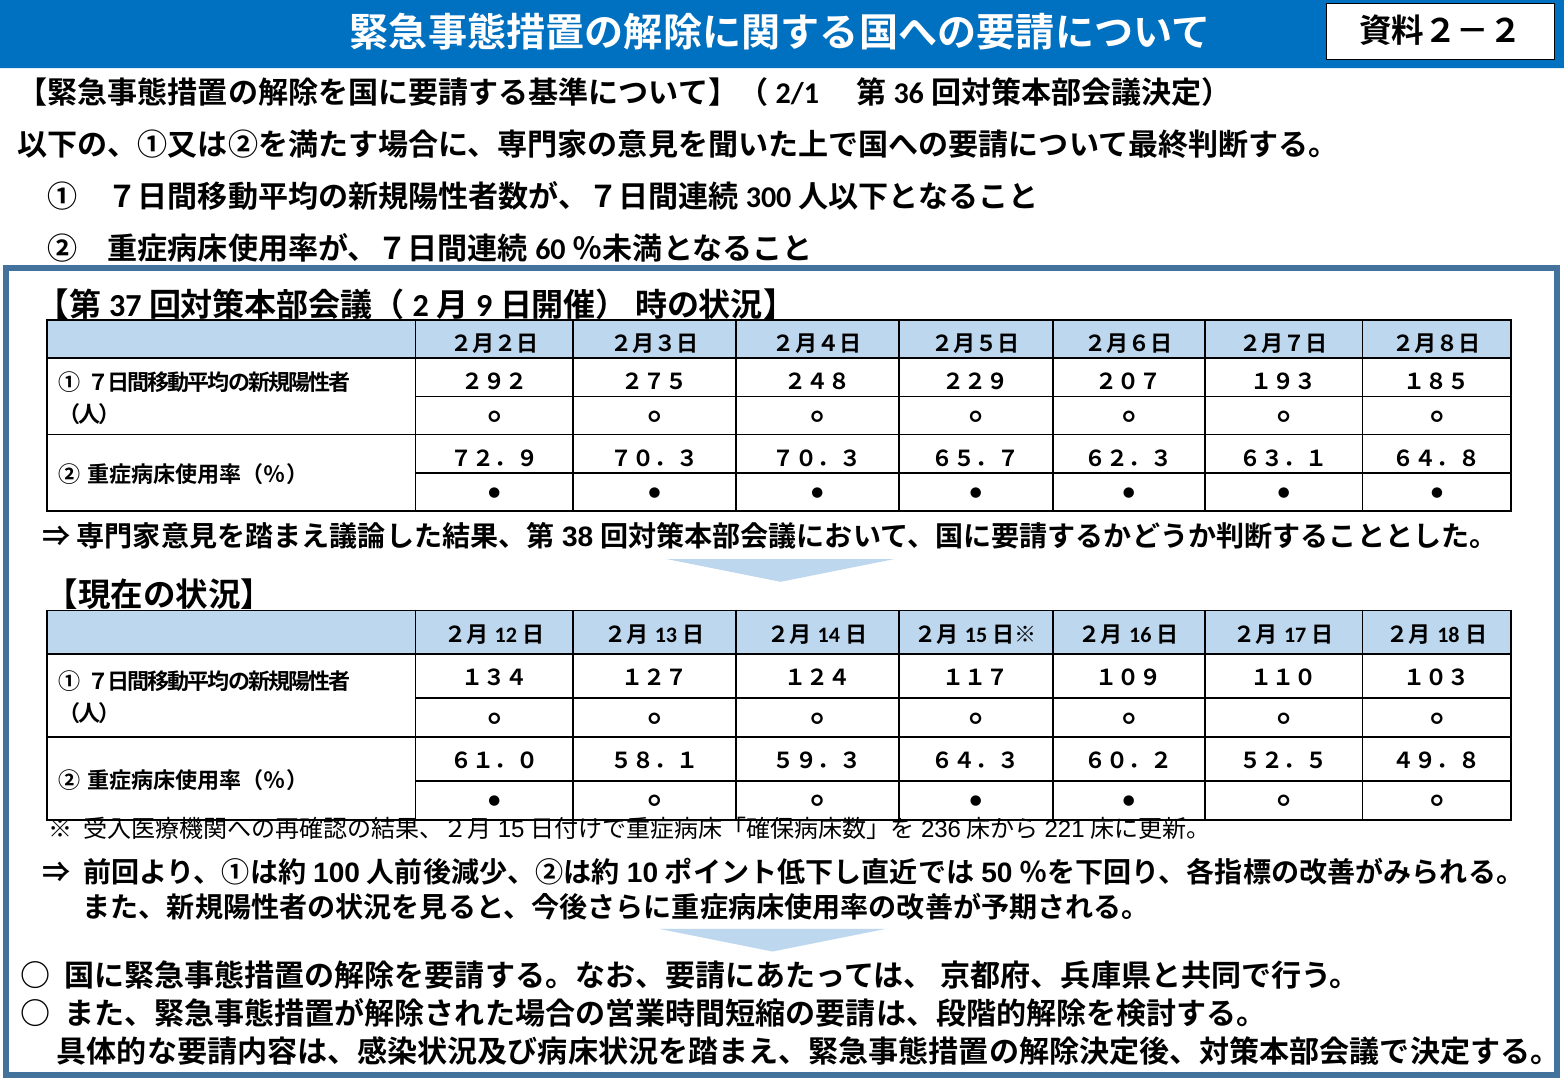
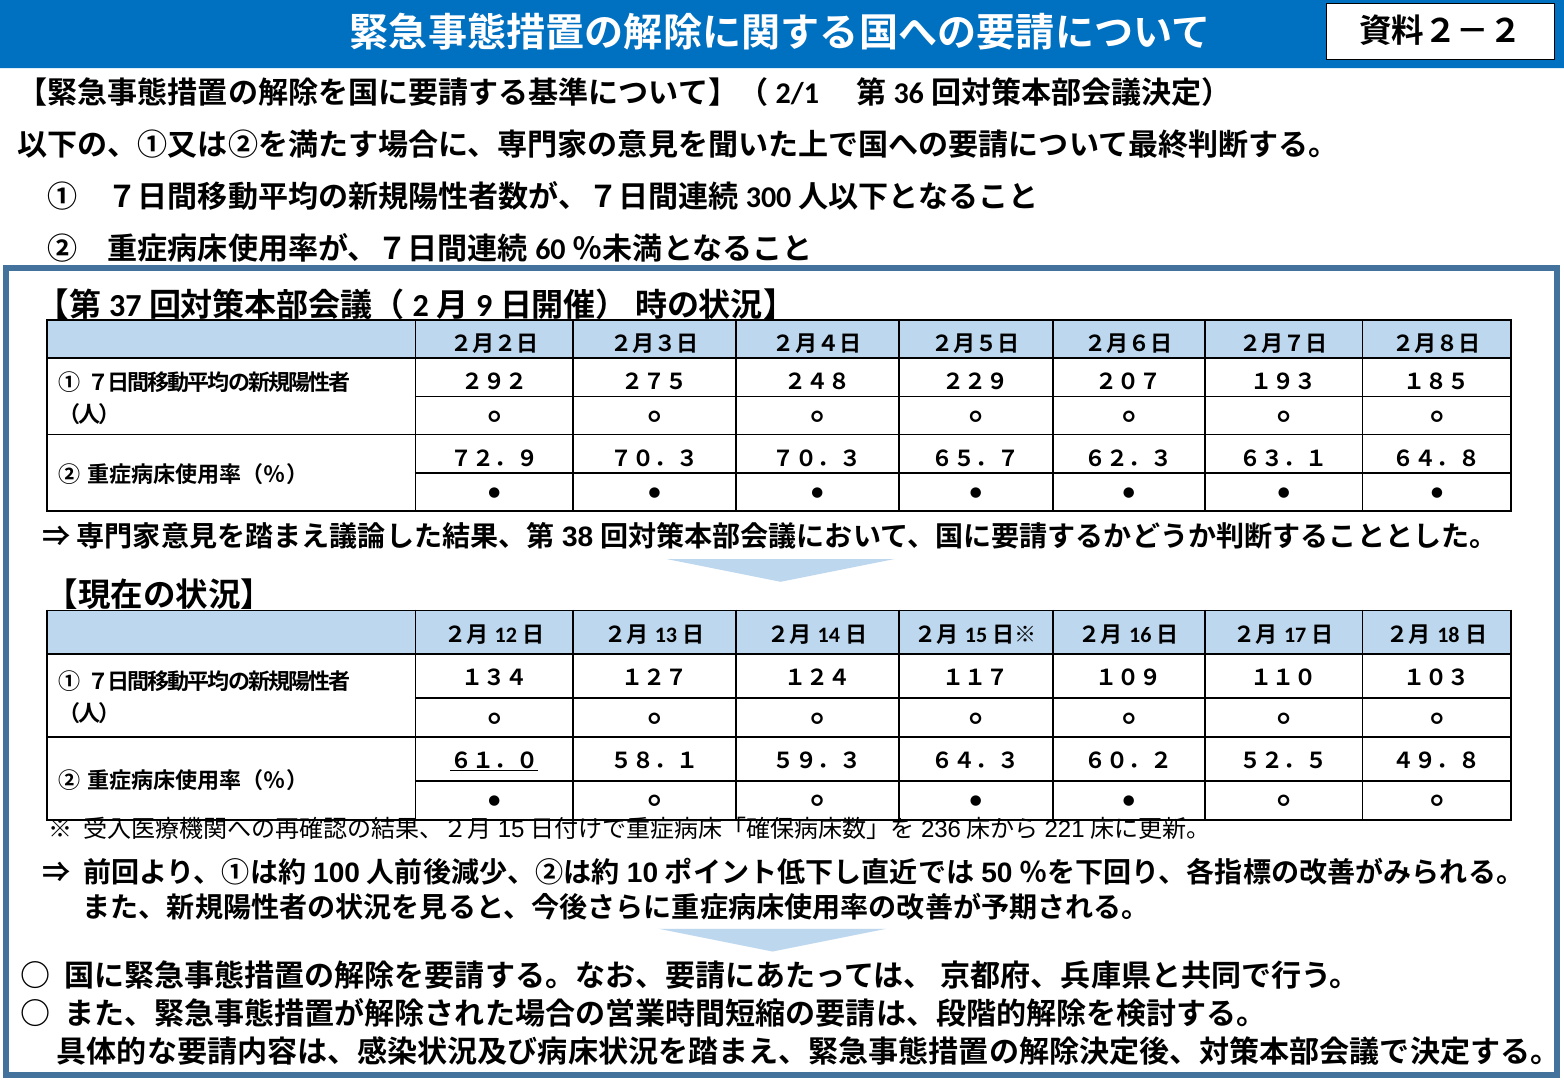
６１．０ underline: none -> present (494, 761)
